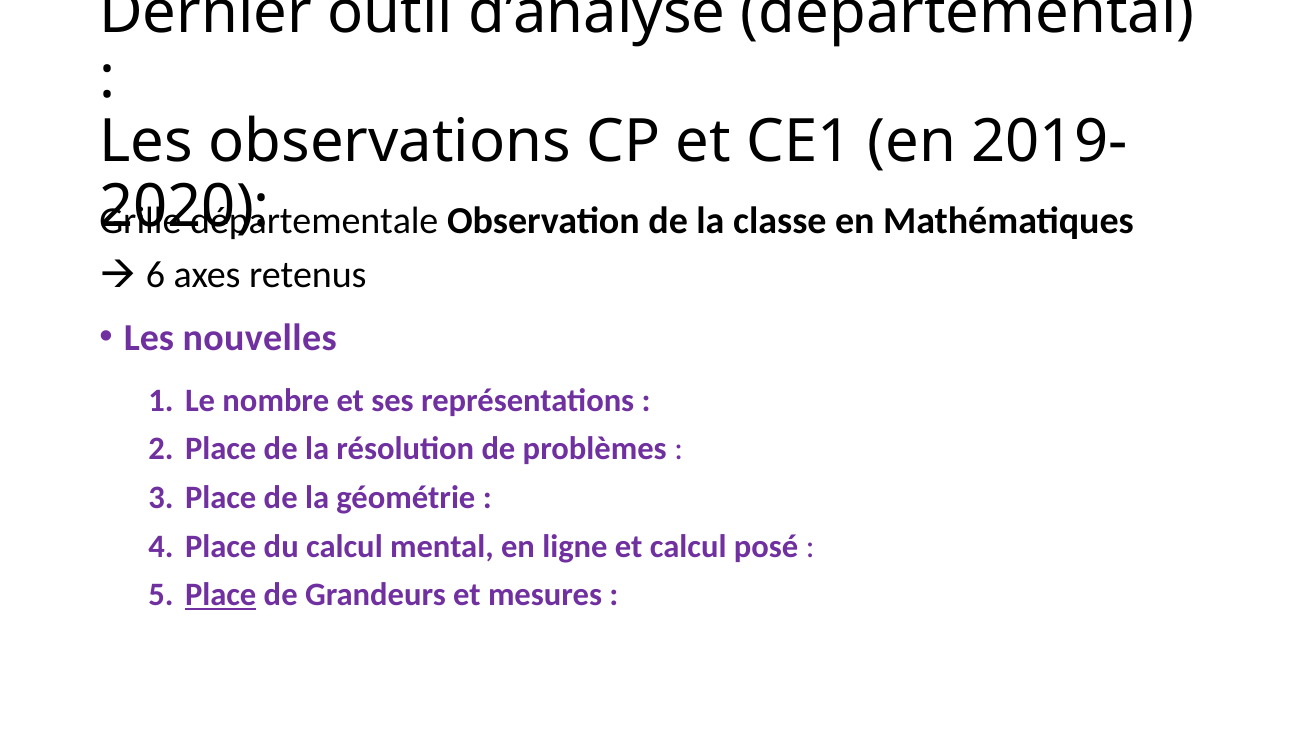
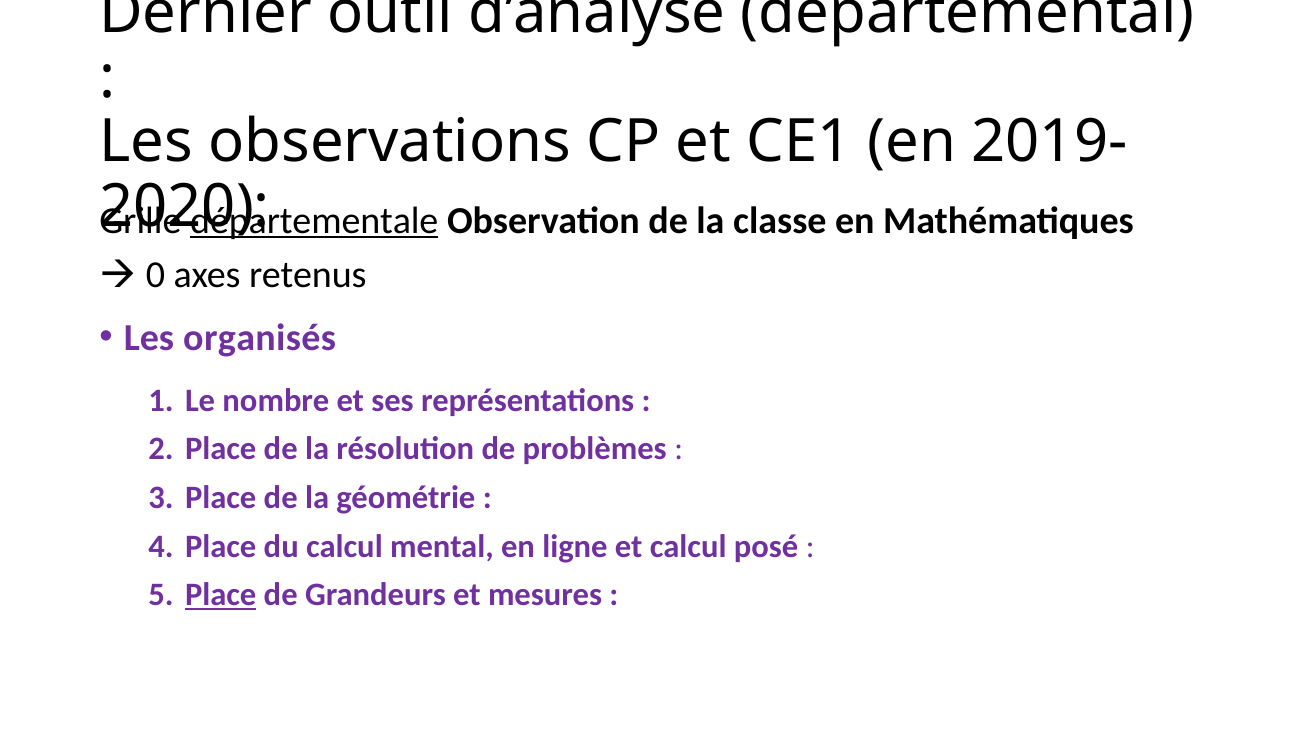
départementale underline: none -> present (314, 220)
6: 6 -> 0 (155, 275)
nouvelles: nouvelles -> organisés (260, 338)
